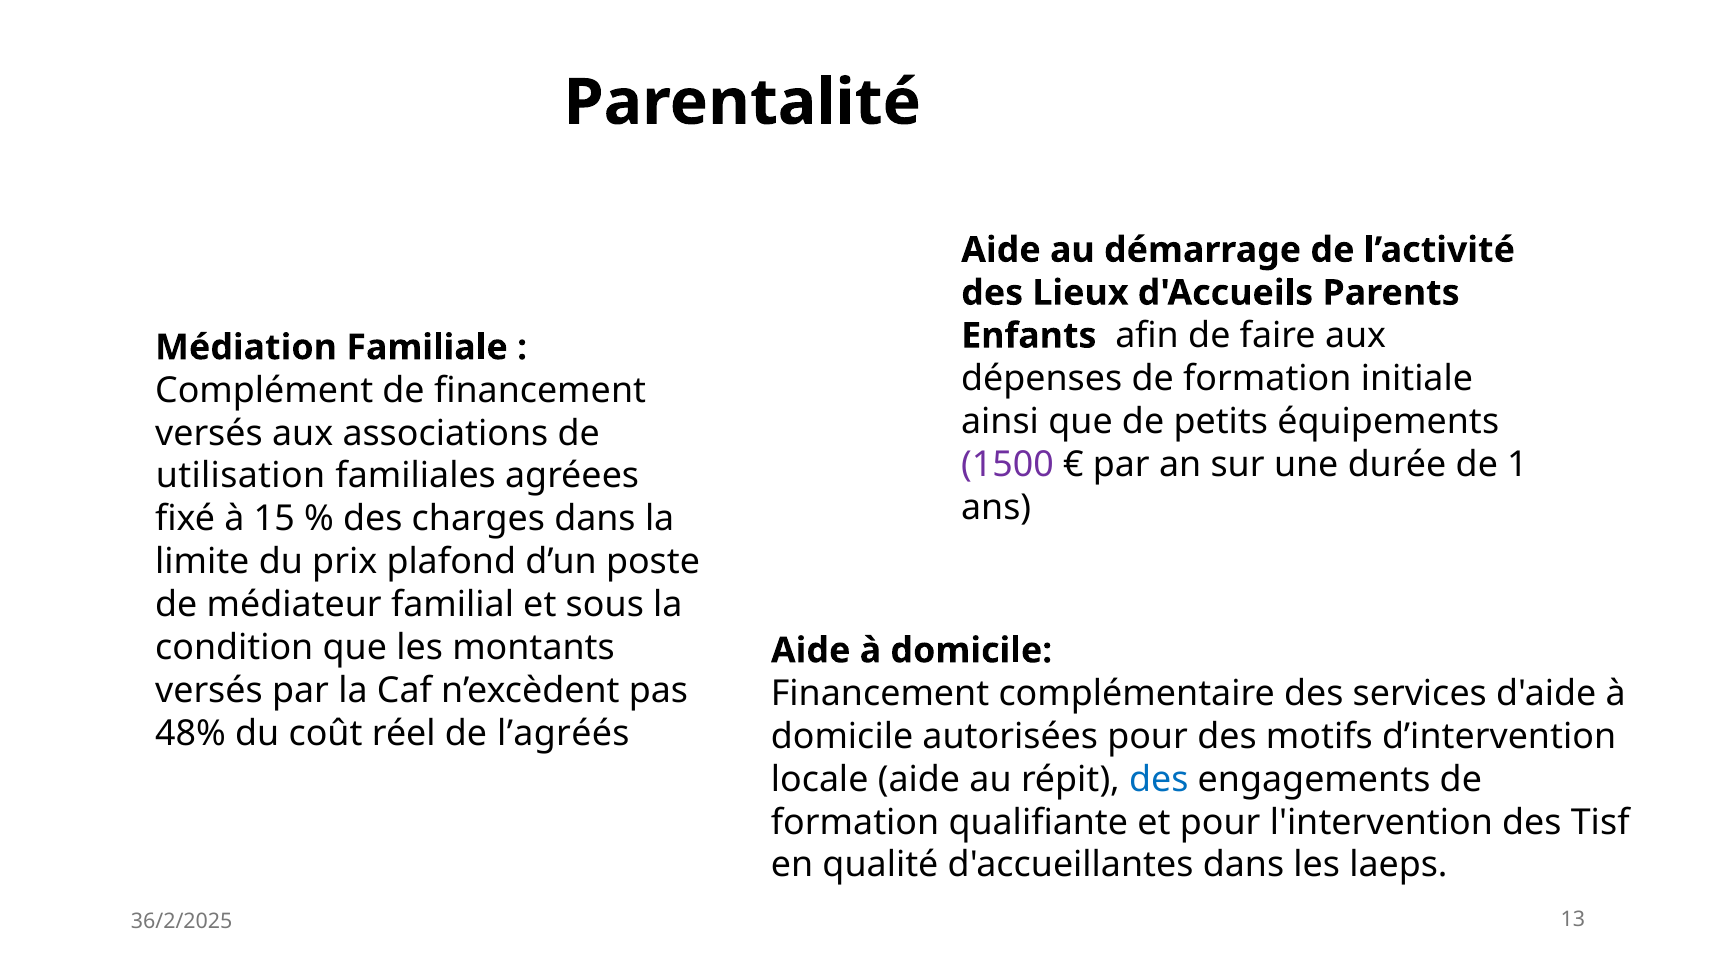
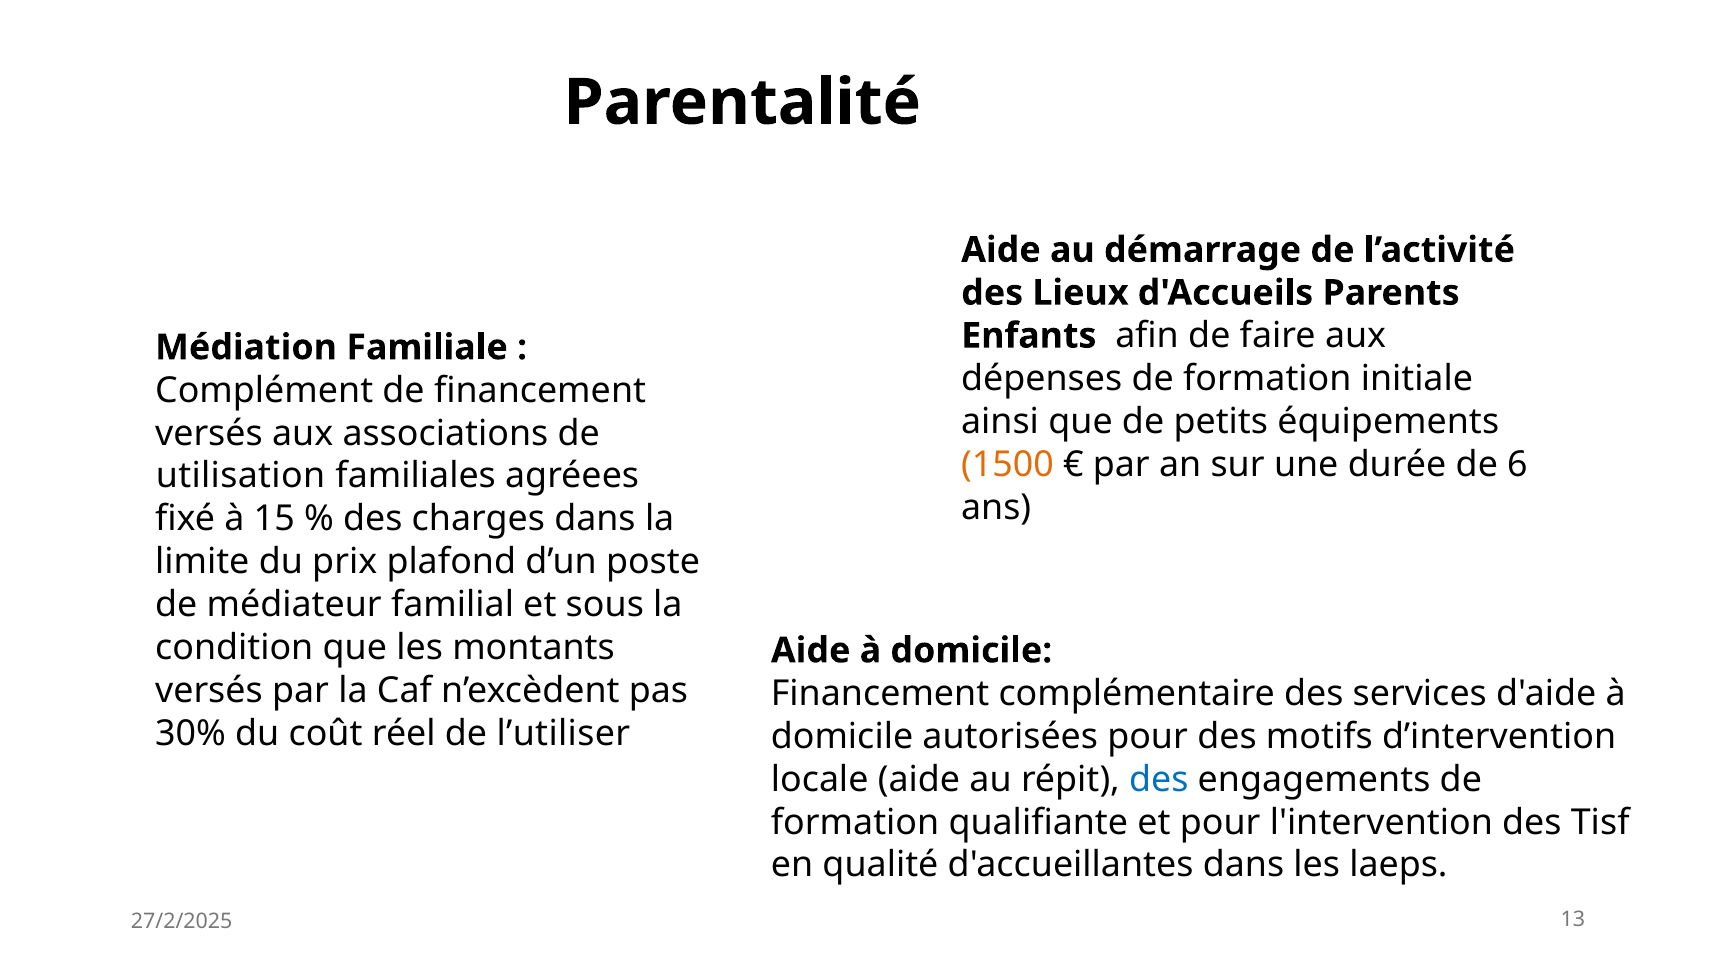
1500 colour: purple -> orange (1007, 465)
1: 1 -> 6 (1517, 465)
48%: 48% -> 30% (191, 734)
l’agréés: l’agréés -> l’utiliser (563, 734)
36/2/2025: 36/2/2025 -> 27/2/2025 (182, 922)
